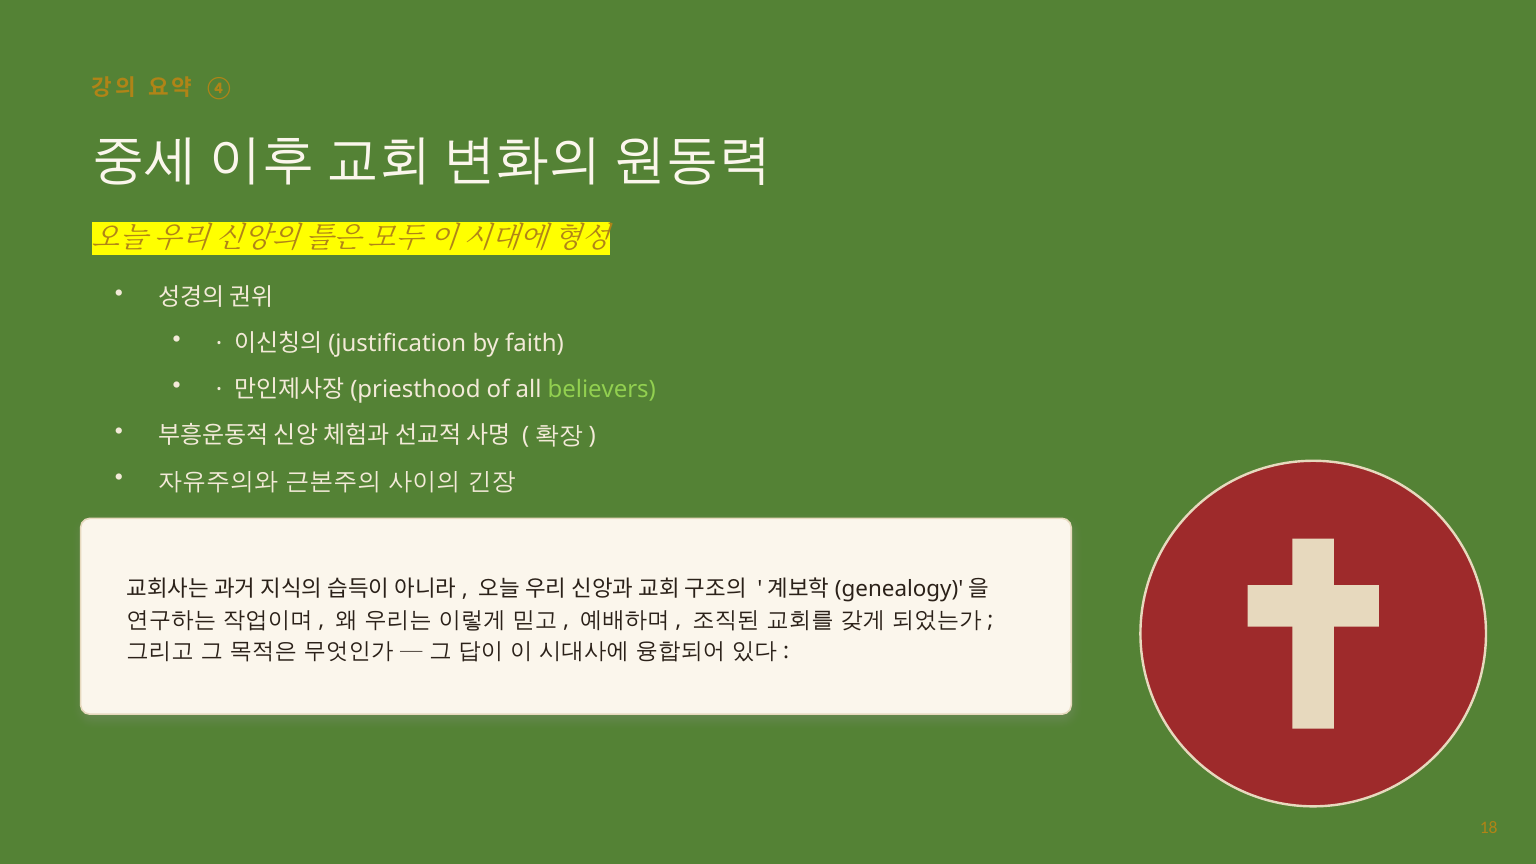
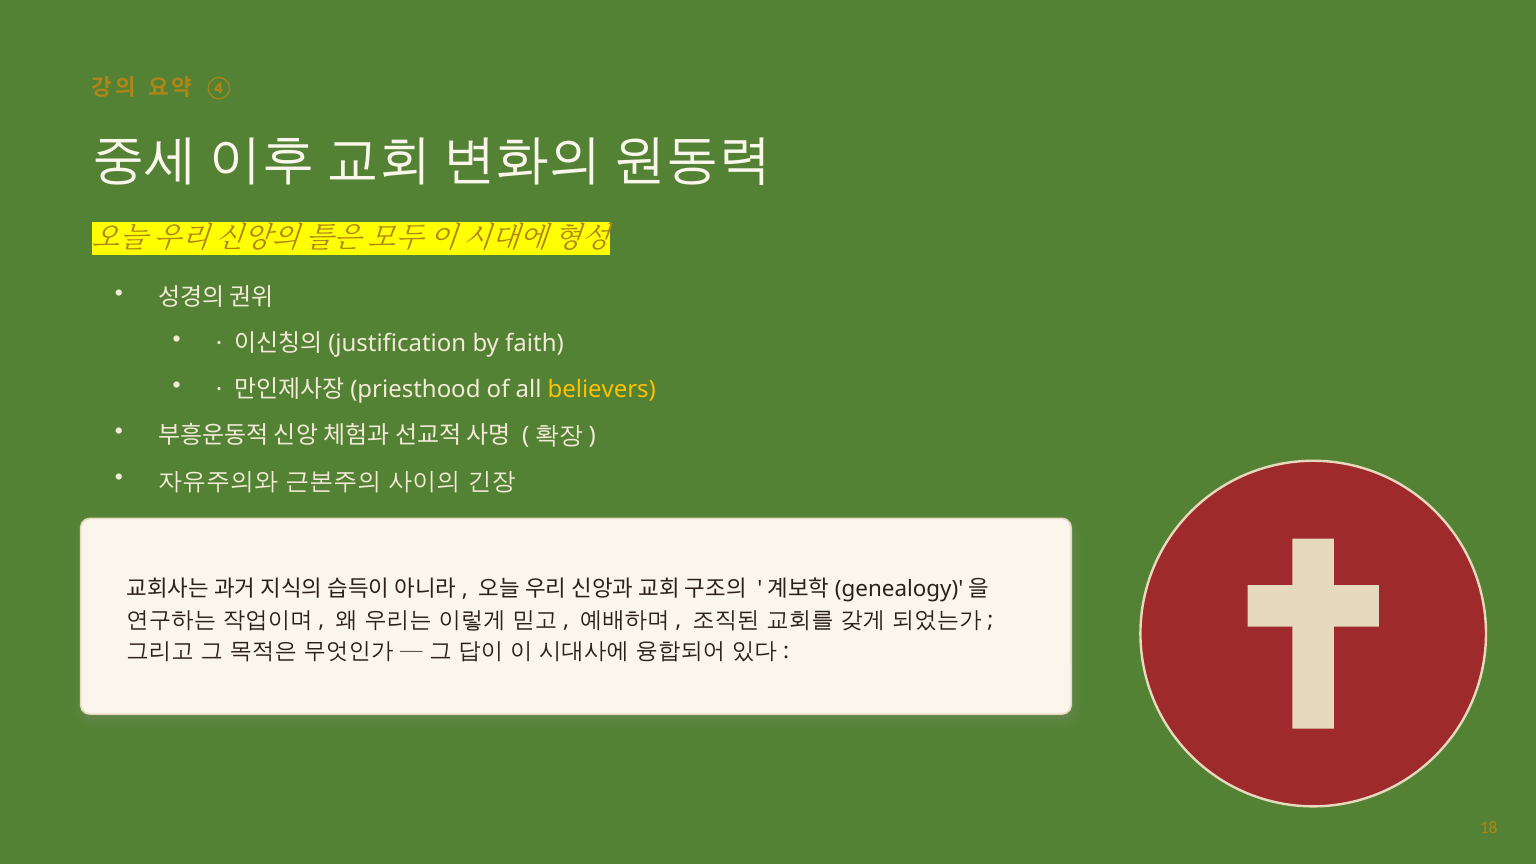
believers colour: light green -> yellow (602, 390)
